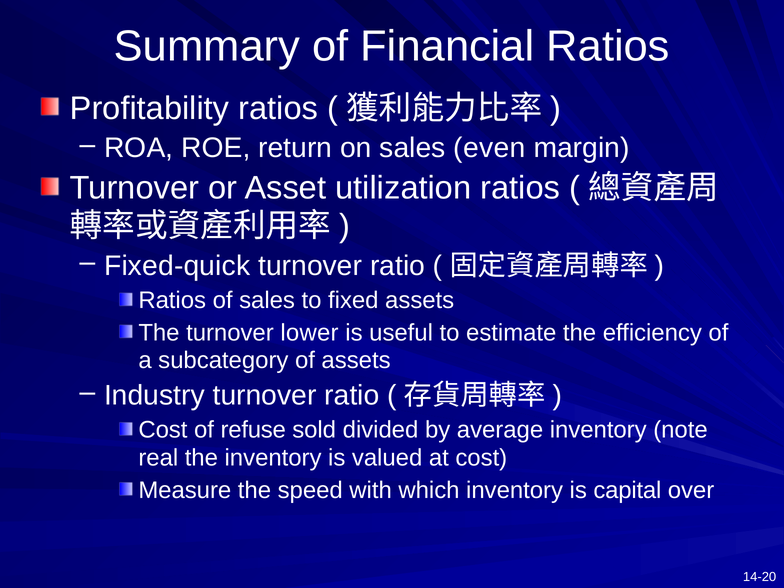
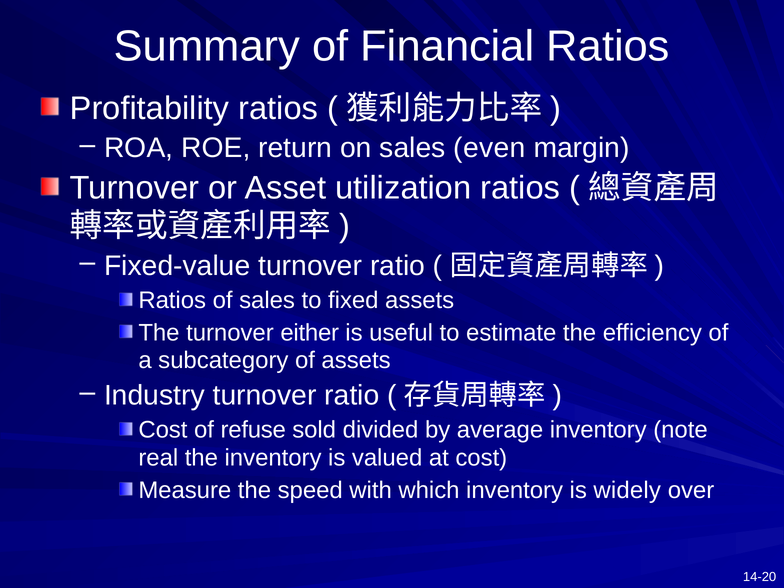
Fixed-quick: Fixed-quick -> Fixed-value (177, 266)
lower: lower -> either (310, 333)
capital: capital -> widely (627, 490)
